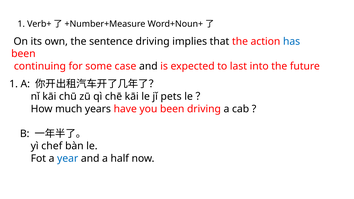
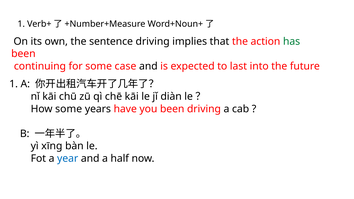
has colour: blue -> green (292, 41)
pets: pets -> diàn (171, 97)
How much: much -> some (69, 109)
chef: chef -> xīng (52, 146)
